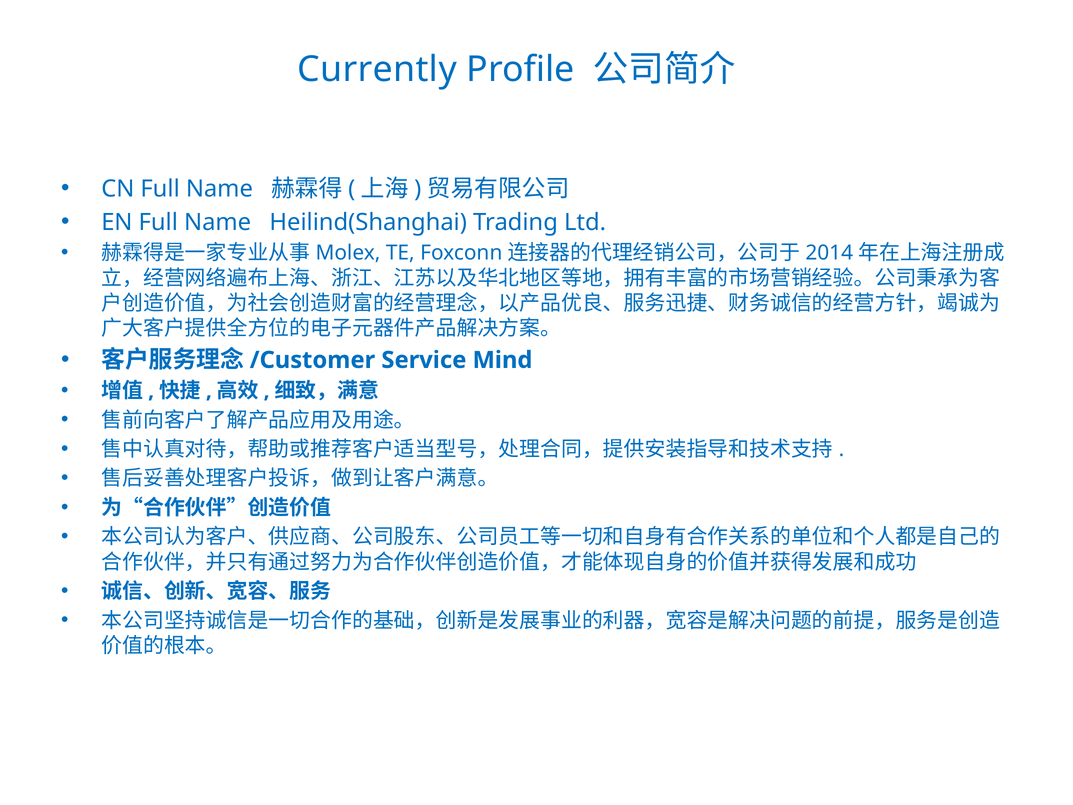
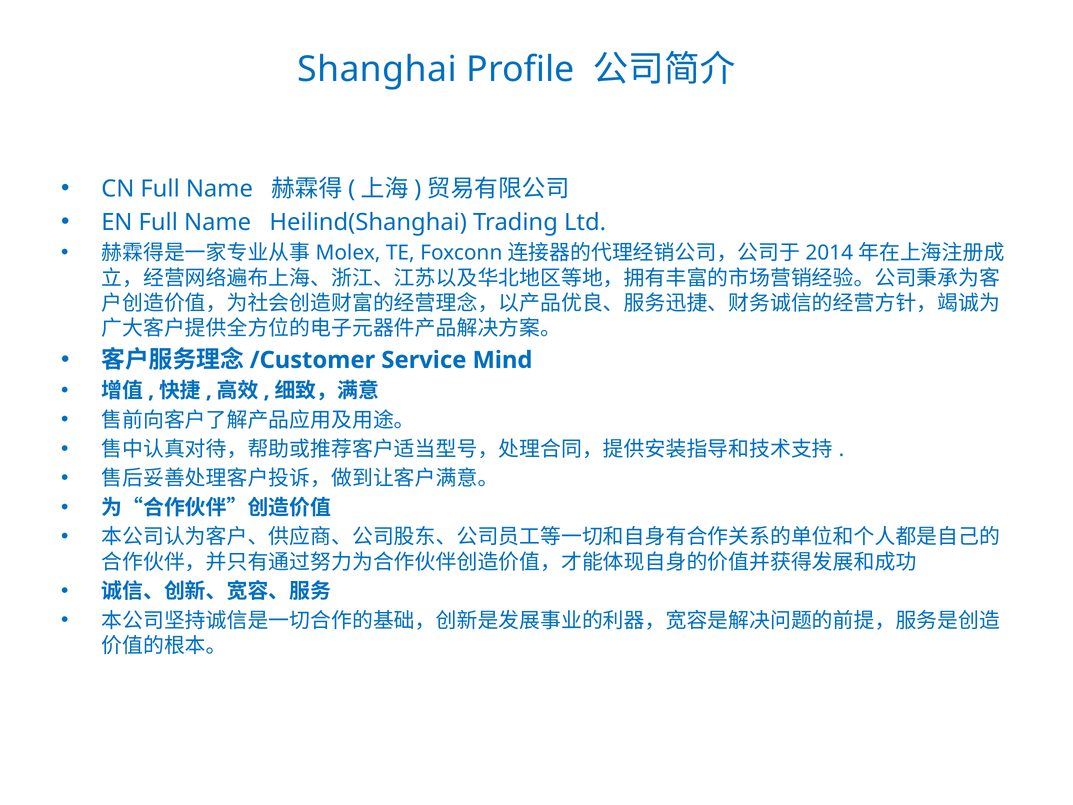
Currently: Currently -> Shanghai (377, 70)
